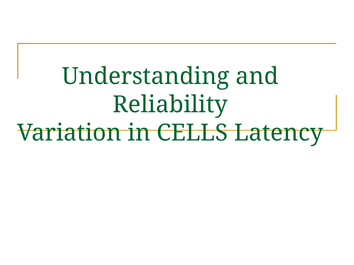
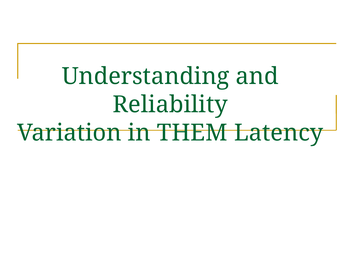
CELLS: CELLS -> THEM (192, 133)
